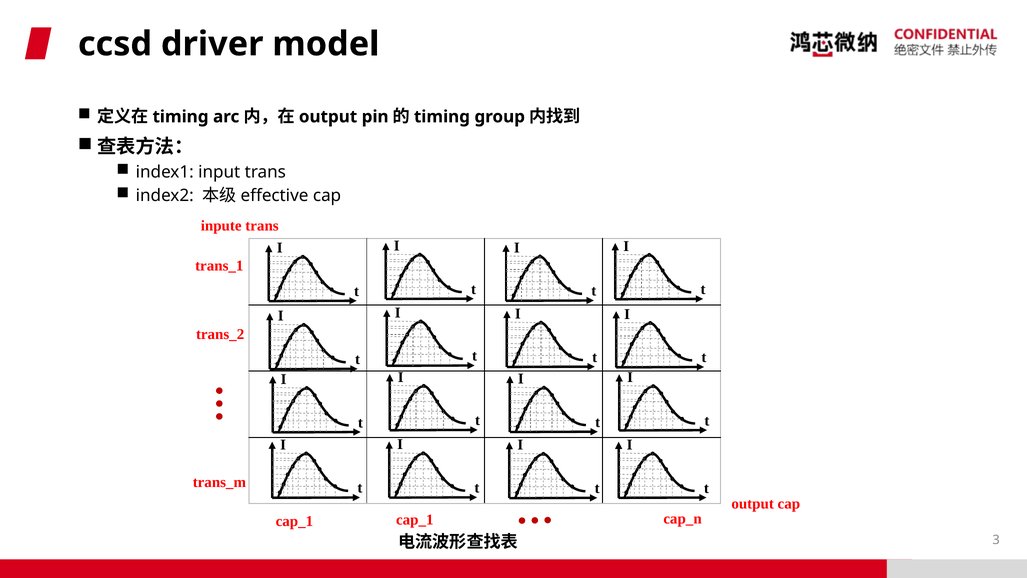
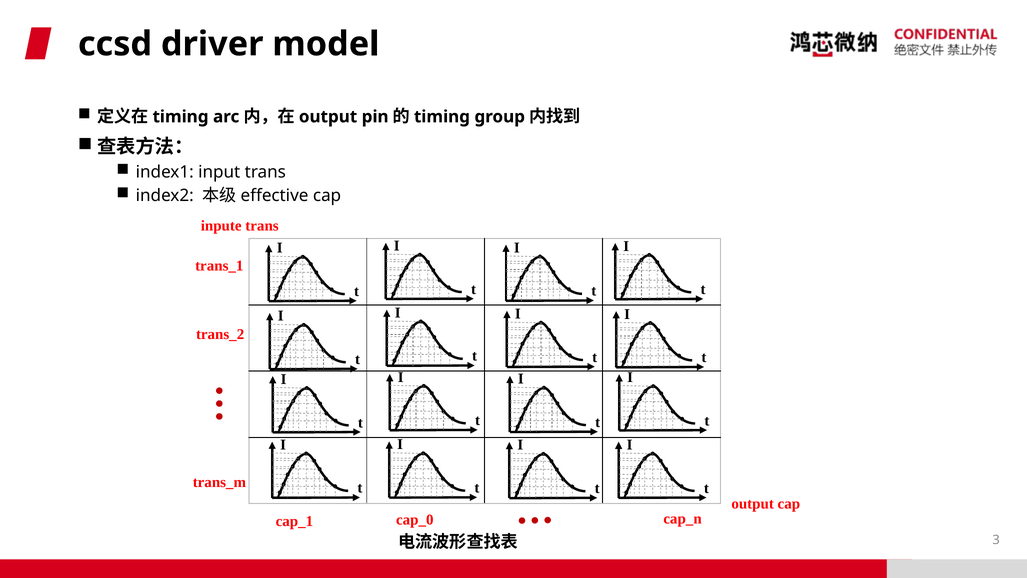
cap_1 cap_1: cap_1 -> cap_0 (415, 519)
